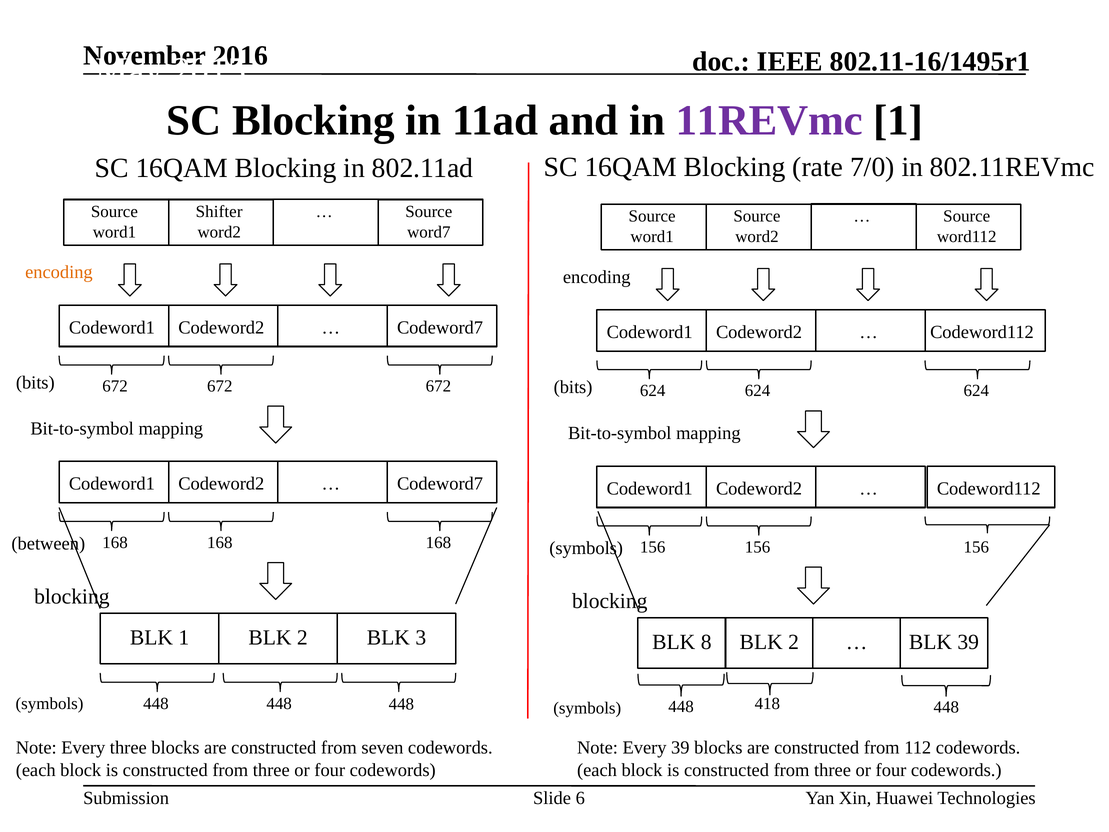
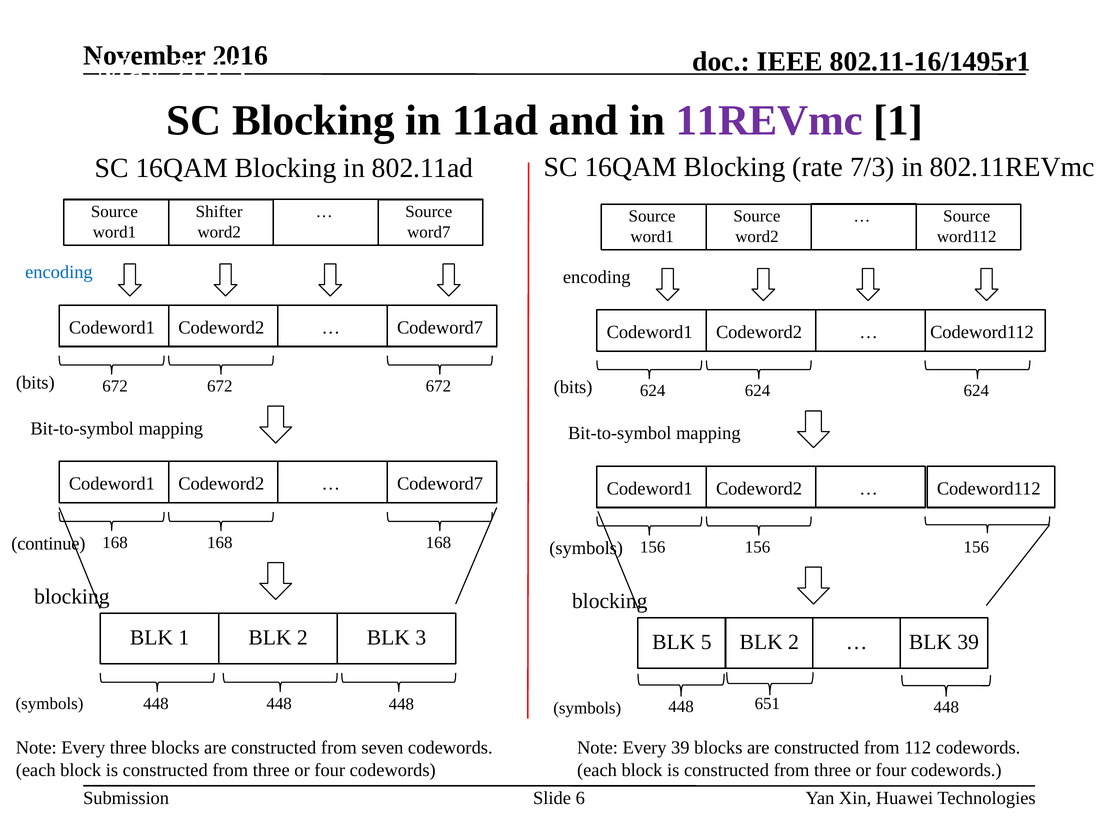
7/0: 7/0 -> 7/3 (872, 167)
encoding colour: orange -> blue (59, 272)
between: between -> continue (48, 543)
8: 8 -> 5 (706, 642)
418: 418 -> 651 (767, 704)
